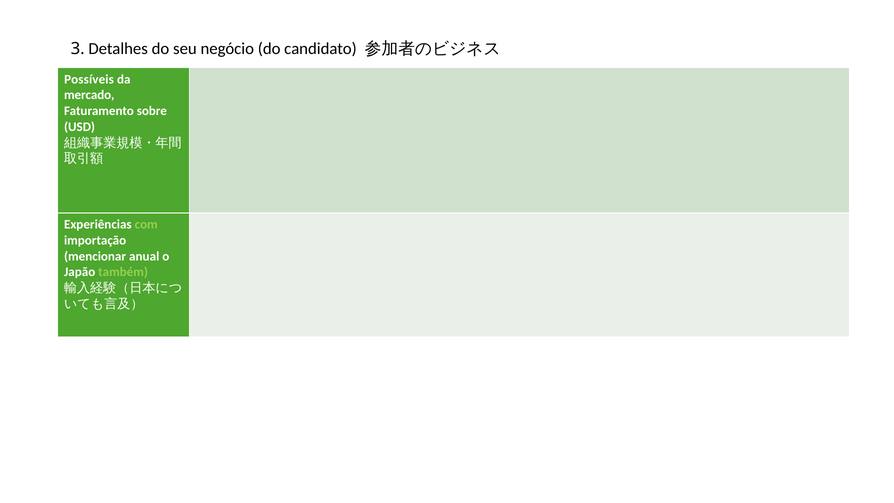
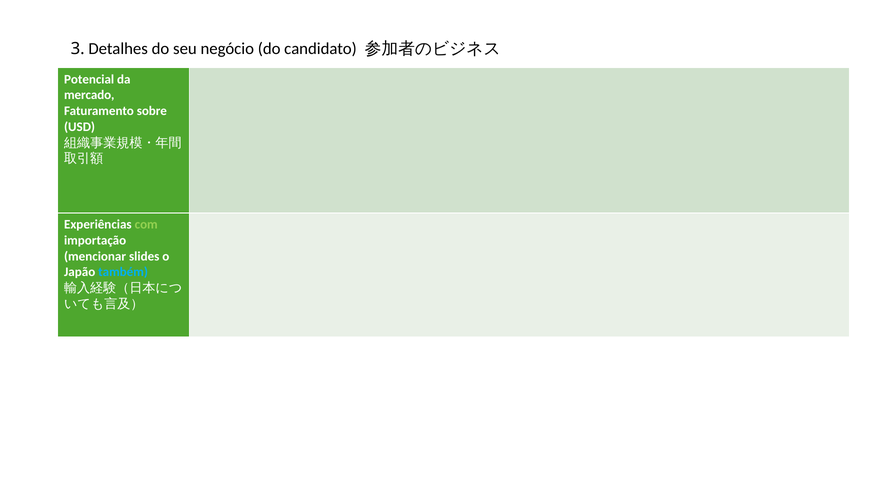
Possíveis: Possíveis -> Potencial (89, 79)
anual: anual -> slides (144, 256)
também colour: light green -> light blue (123, 272)
